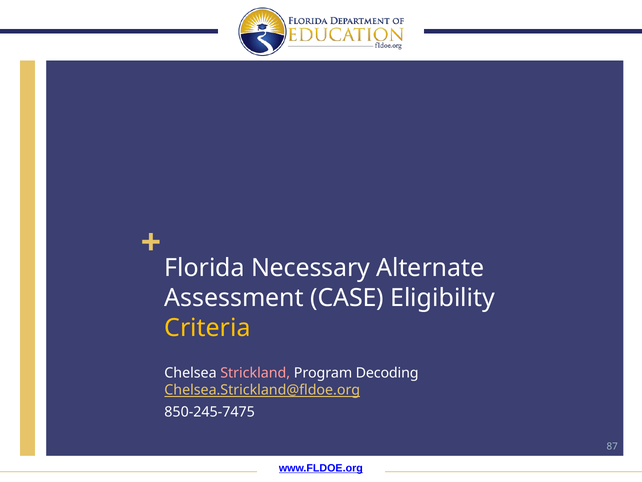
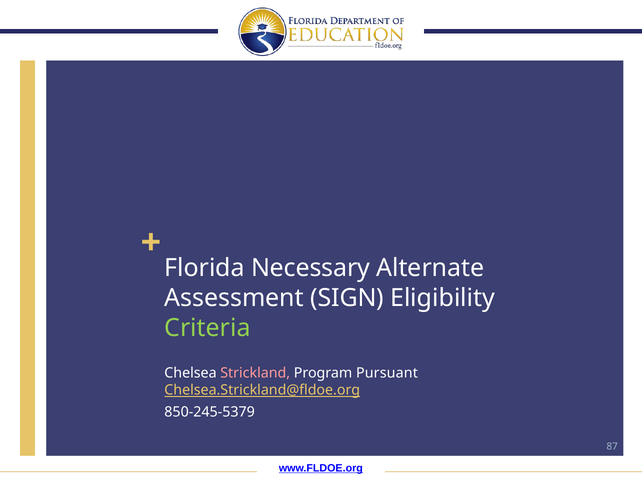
CASE: CASE -> SIGN (347, 298)
Criteria colour: yellow -> light green (207, 328)
Decoding: Decoding -> Pursuant (387, 373)
850-245-7475: 850-245-7475 -> 850-245-5379 (210, 412)
